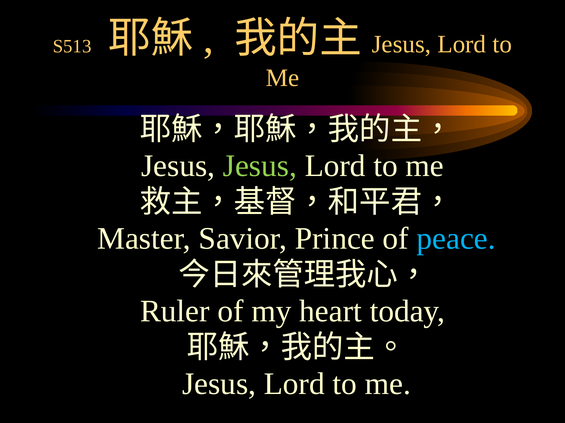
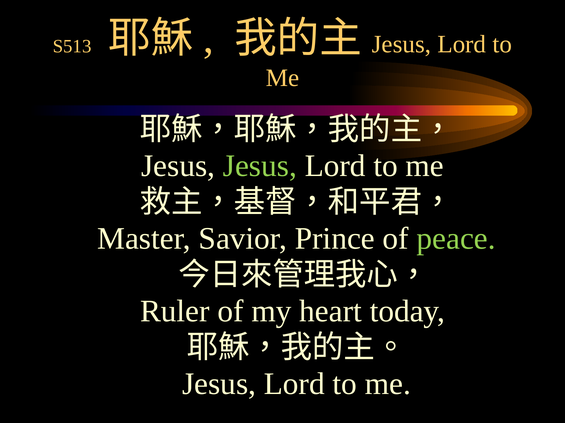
peace colour: light blue -> light green (456, 239)
